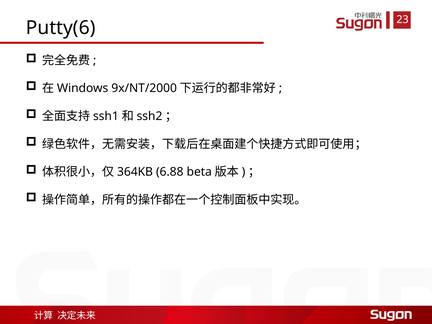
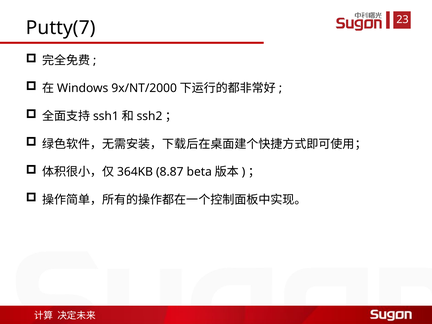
Putty(6: Putty(6 -> Putty(7 (61, 28)
6.88: 6.88 -> 8.87 (170, 172)
